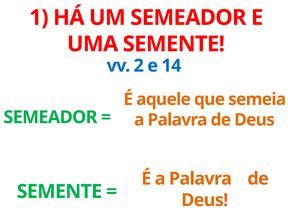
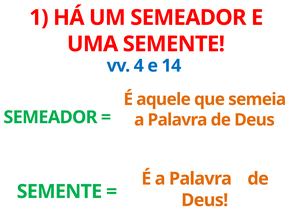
2: 2 -> 4 (139, 66)
